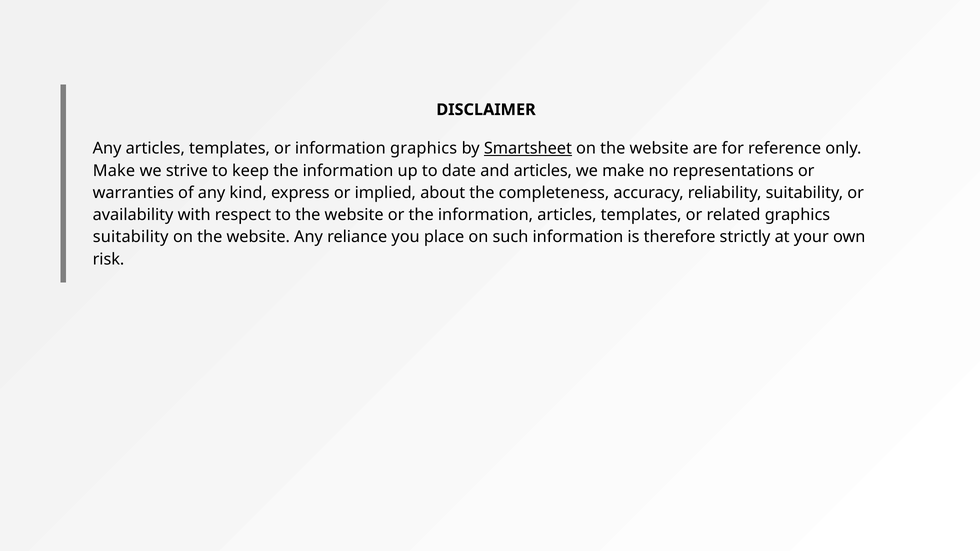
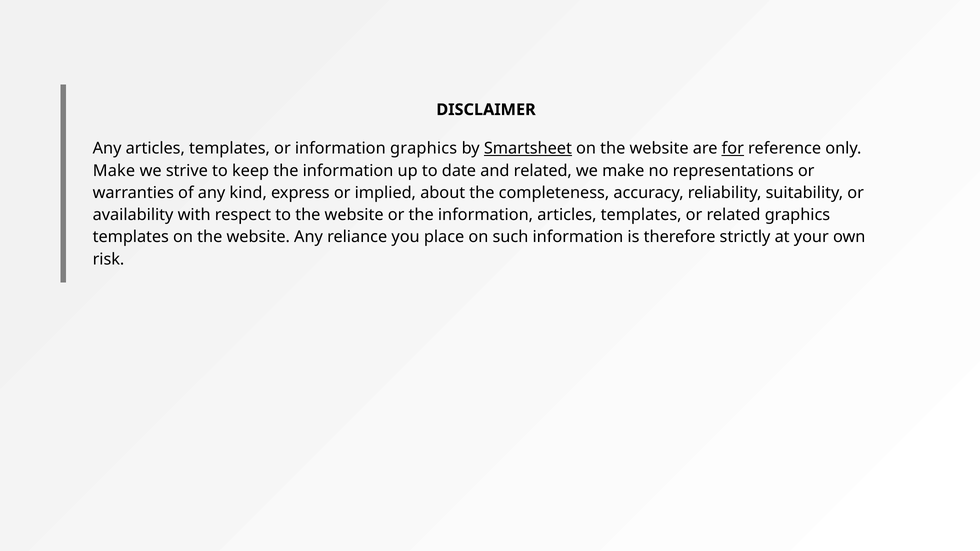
for underline: none -> present (733, 149)
and articles: articles -> related (543, 171)
suitability: suitability -> templates (131, 237)
